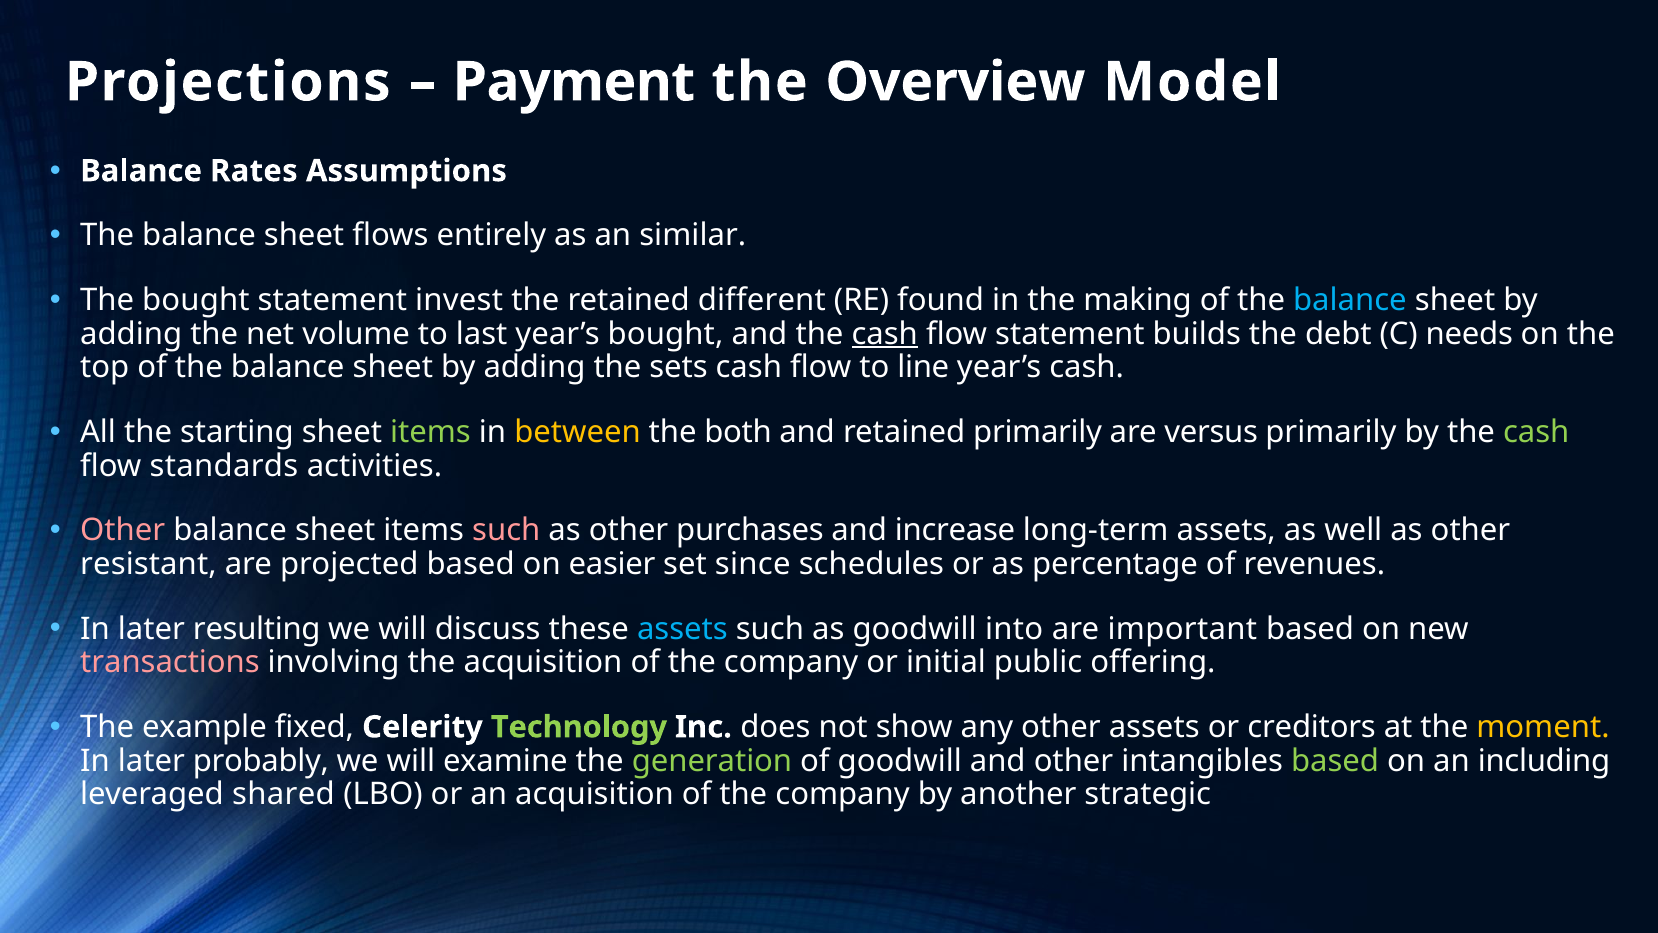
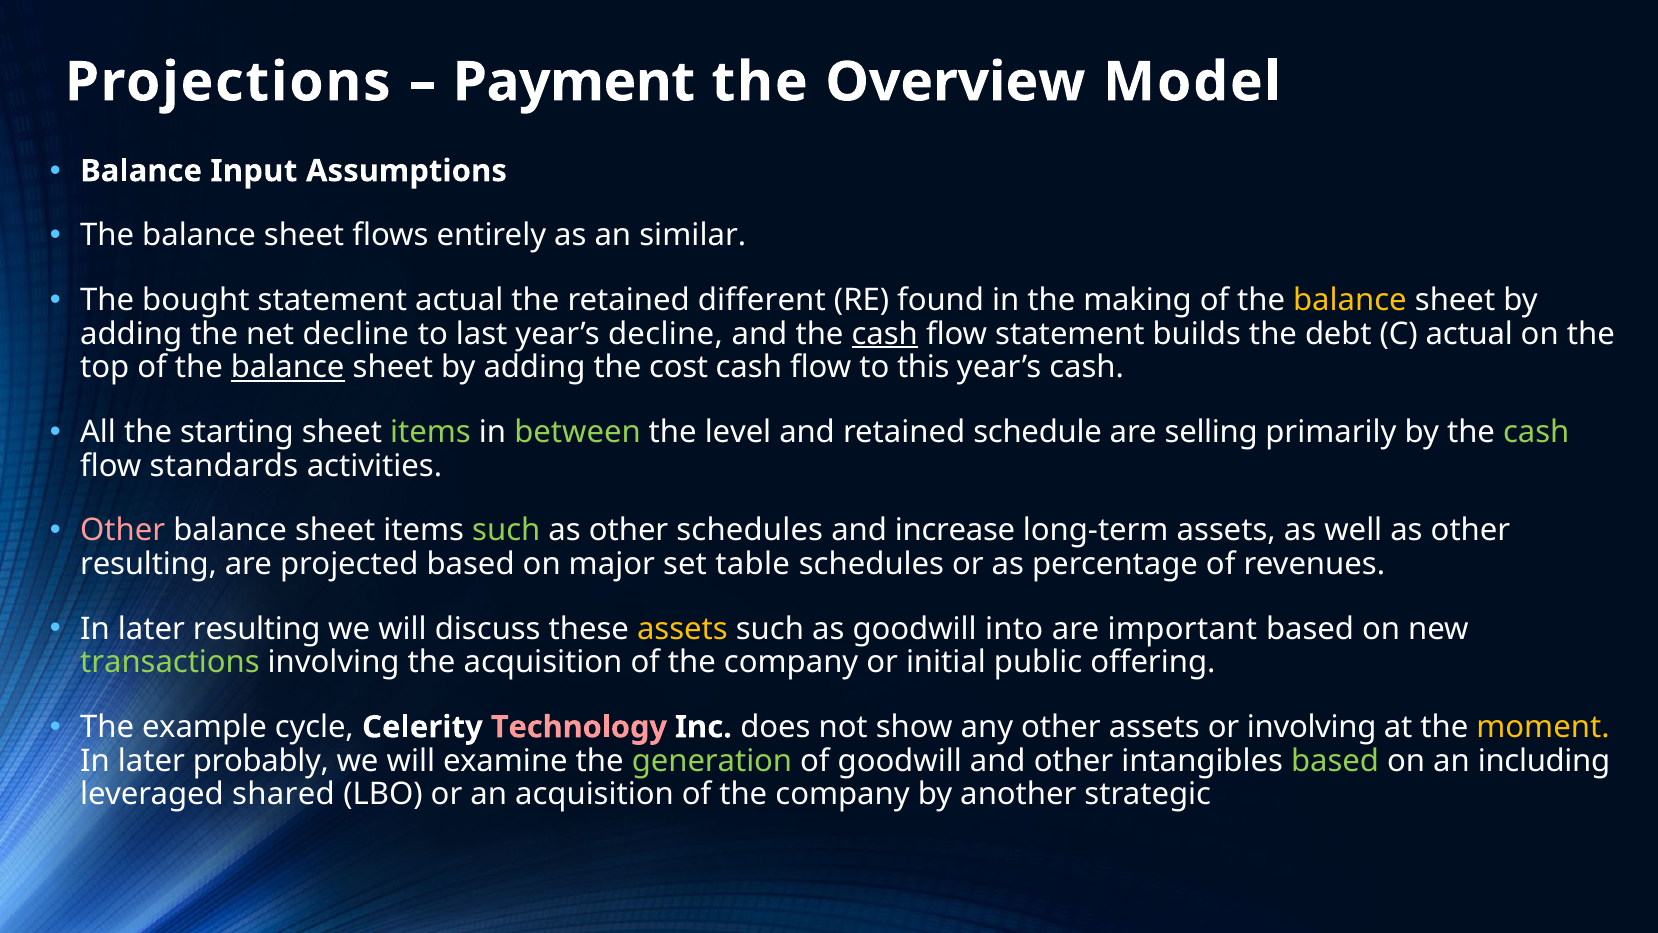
Rates: Rates -> Input (254, 171)
statement invest: invest -> actual (459, 300)
balance colour: light blue -> yellow (1350, 300)
net volume: volume -> decline (356, 334)
year’s bought: bought -> decline (665, 334)
C needs: needs -> actual (1469, 334)
balance underline: none -> present (288, 367)
sets: sets -> cost (679, 367)
line: line -> this (923, 367)
between colour: yellow -> light green (578, 432)
both: both -> level (738, 432)
retained primarily: primarily -> schedule (1038, 432)
versus: versus -> selling (1211, 432)
such colour: pink -> light green (506, 530)
other purchases: purchases -> schedules (750, 530)
resistant: resistant -> resulting (149, 564)
easier: easier -> major (612, 564)
since: since -> table (753, 564)
assets colour: light blue -> yellow (682, 629)
transactions colour: pink -> light green (170, 662)
fixed: fixed -> cycle (314, 727)
Technology colour: light green -> pink (579, 727)
or creditors: creditors -> involving (1312, 727)
